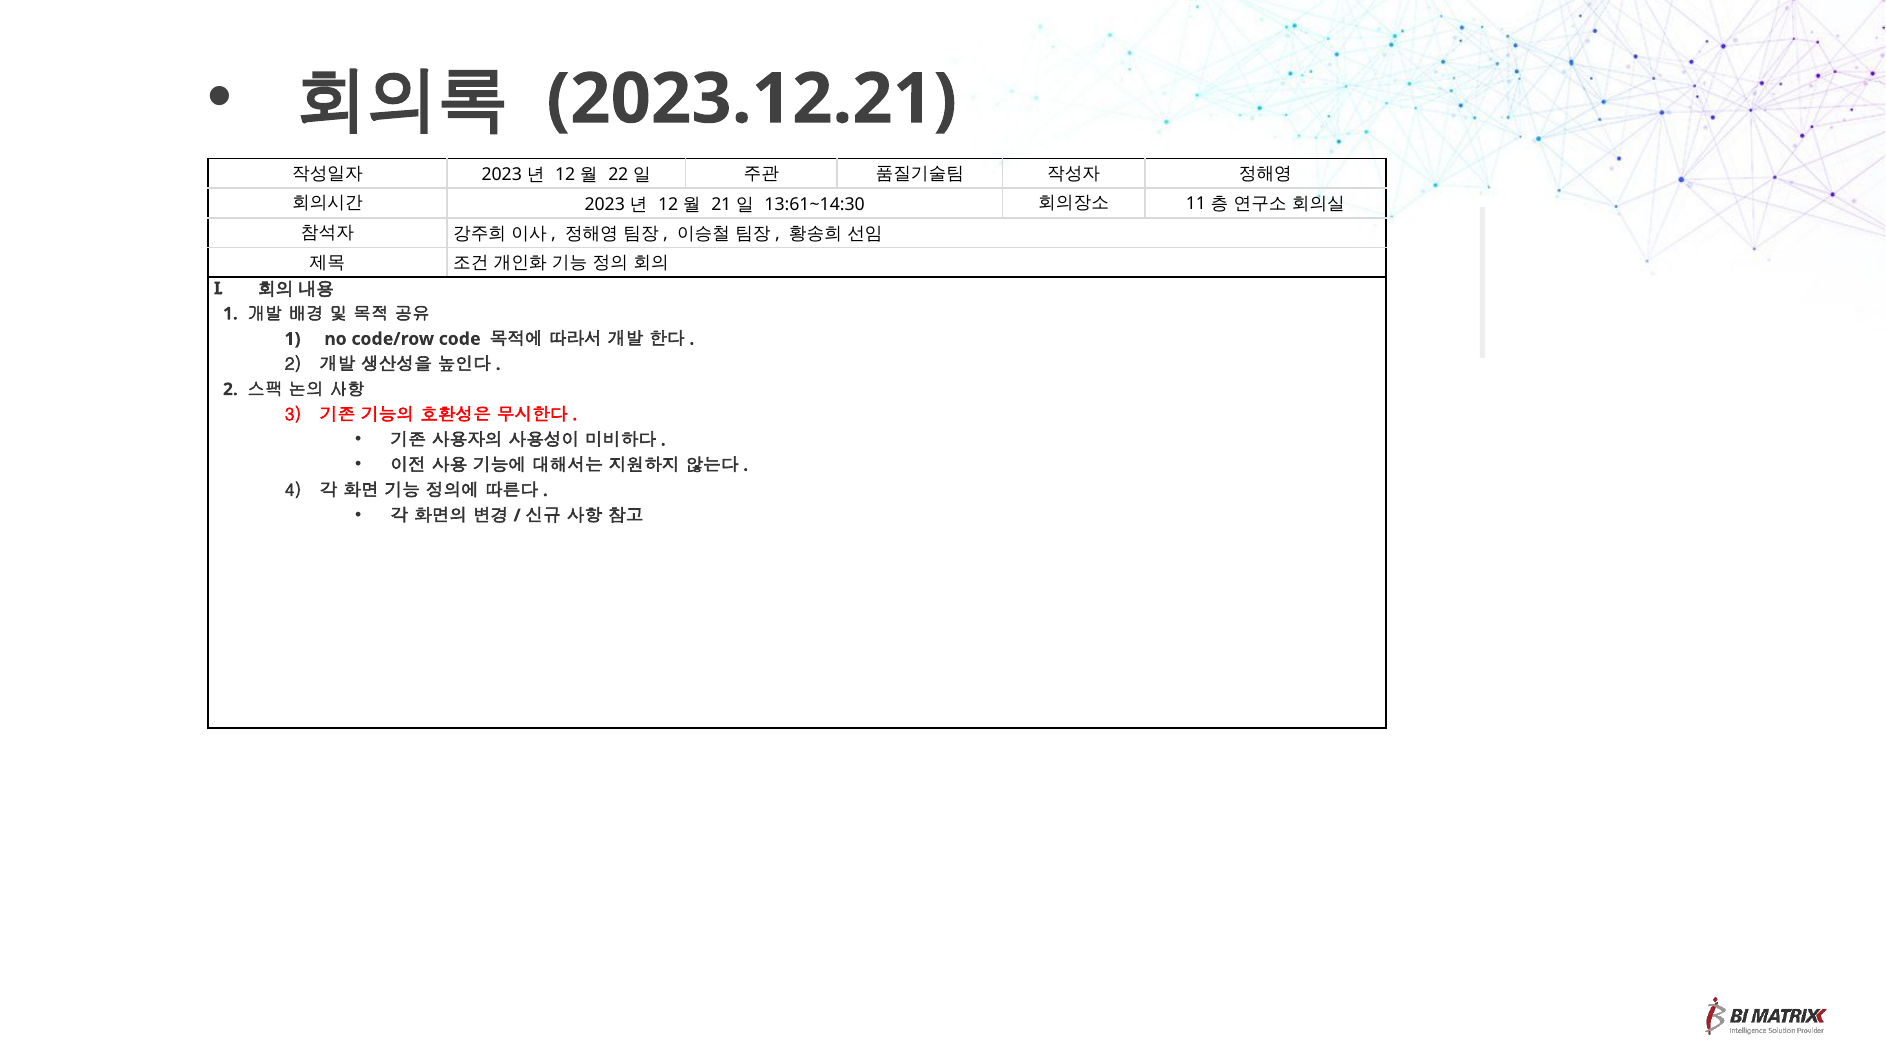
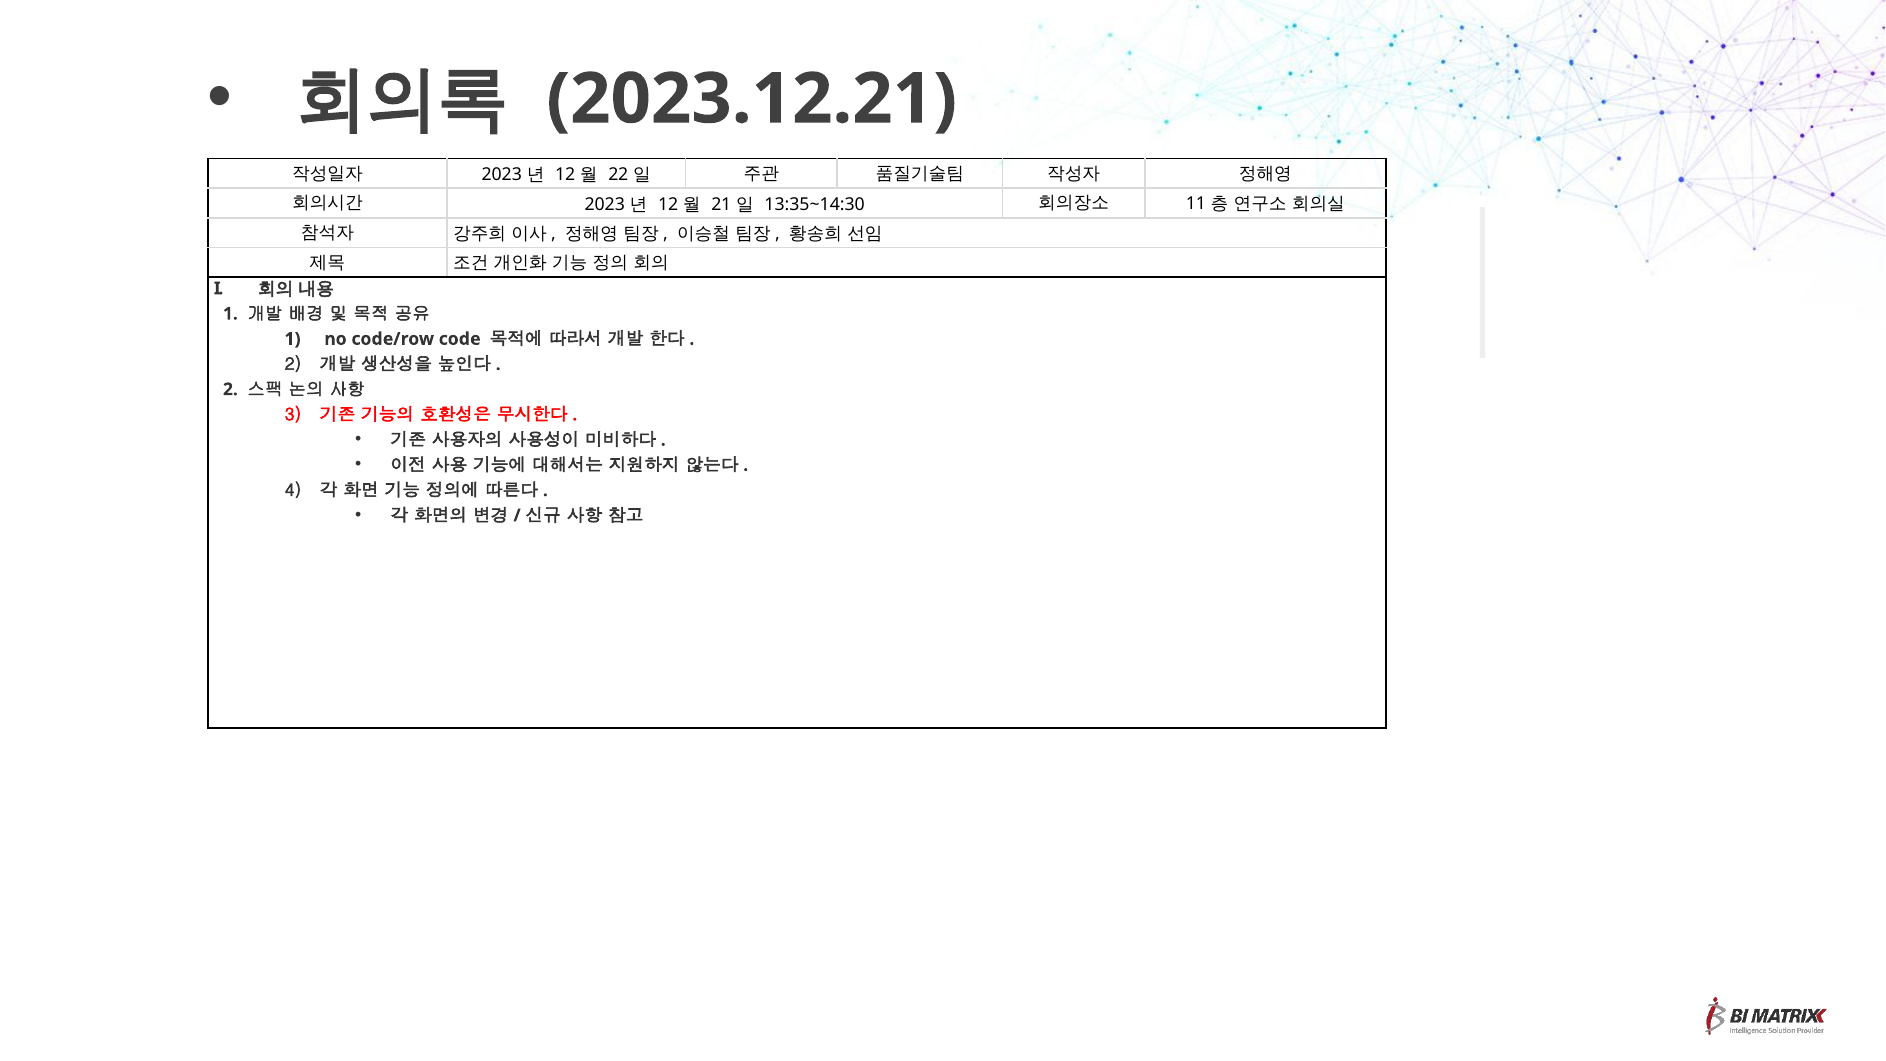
13:61~14:30: 13:61~14:30 -> 13:35~14:30 (815, 204)
